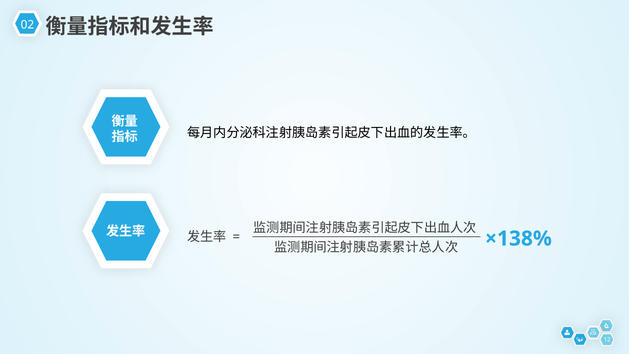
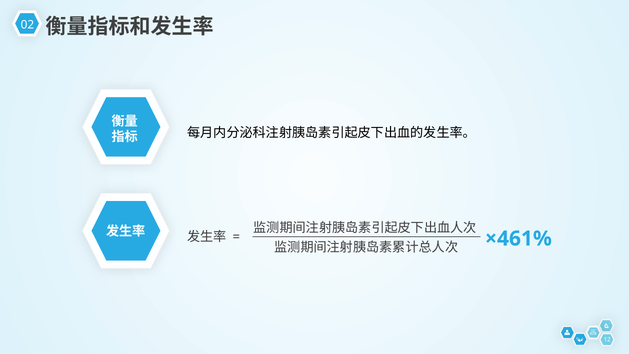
×138%: ×138% -> ×461% (518, 238)
